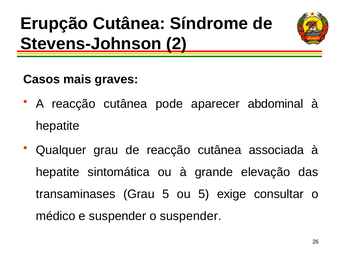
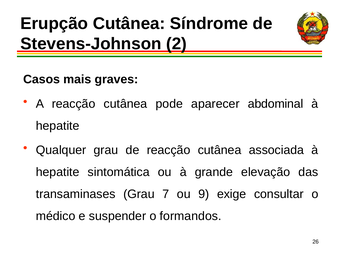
Grau 5: 5 -> 7 (166, 194)
ou 5: 5 -> 9 (204, 194)
o suspender: suspender -> formandos (191, 216)
